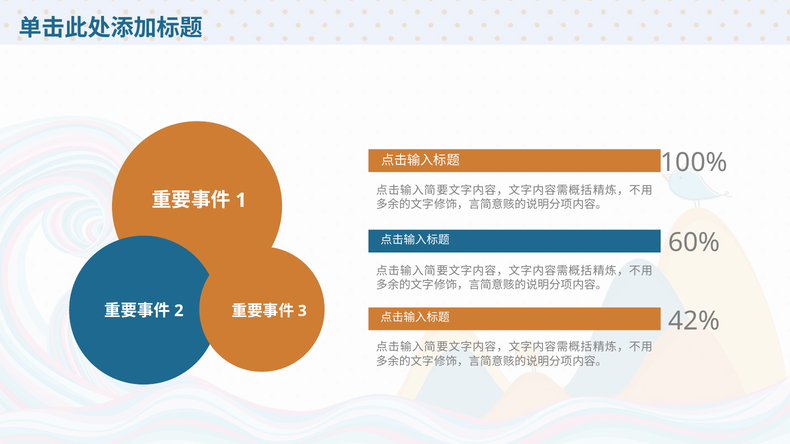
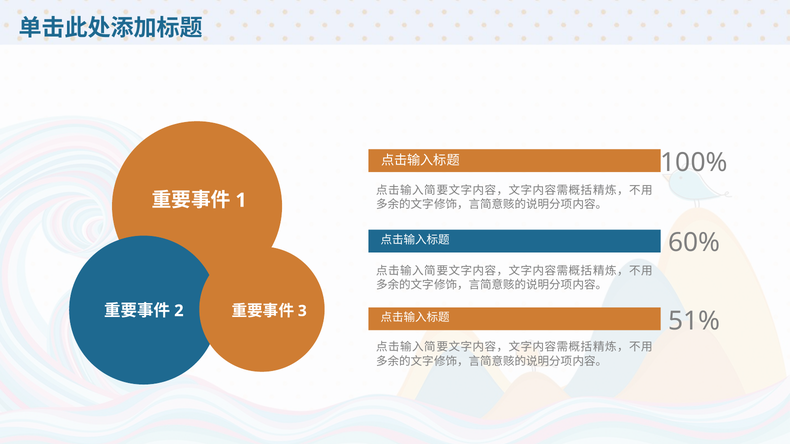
42%: 42% -> 51% (694, 321)
